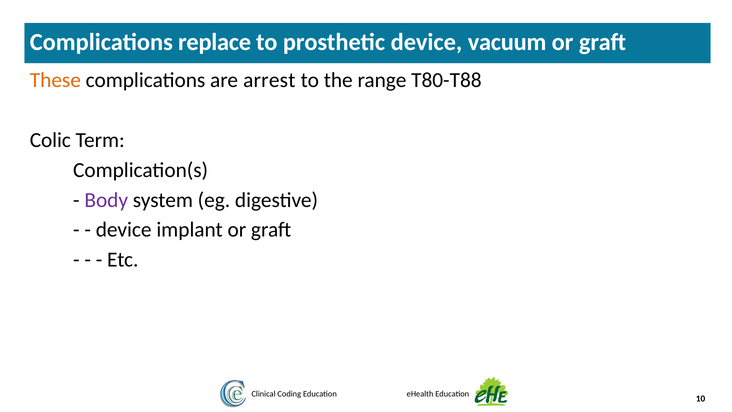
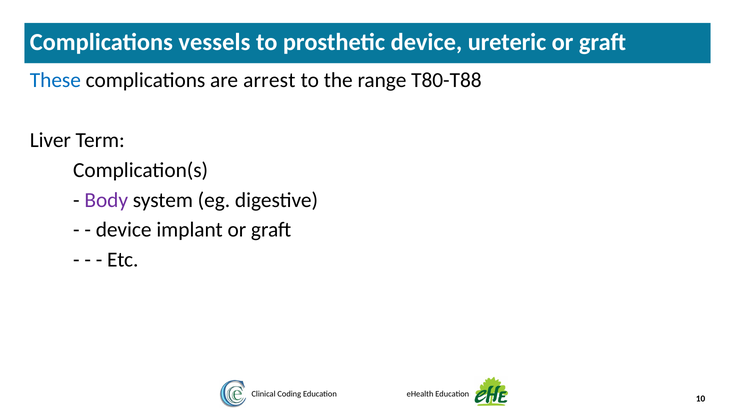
replace: replace -> vessels (214, 42)
vacuum: vacuum -> ureteric (507, 42)
These colour: orange -> blue (55, 80)
Colic: Colic -> Liver (50, 140)
